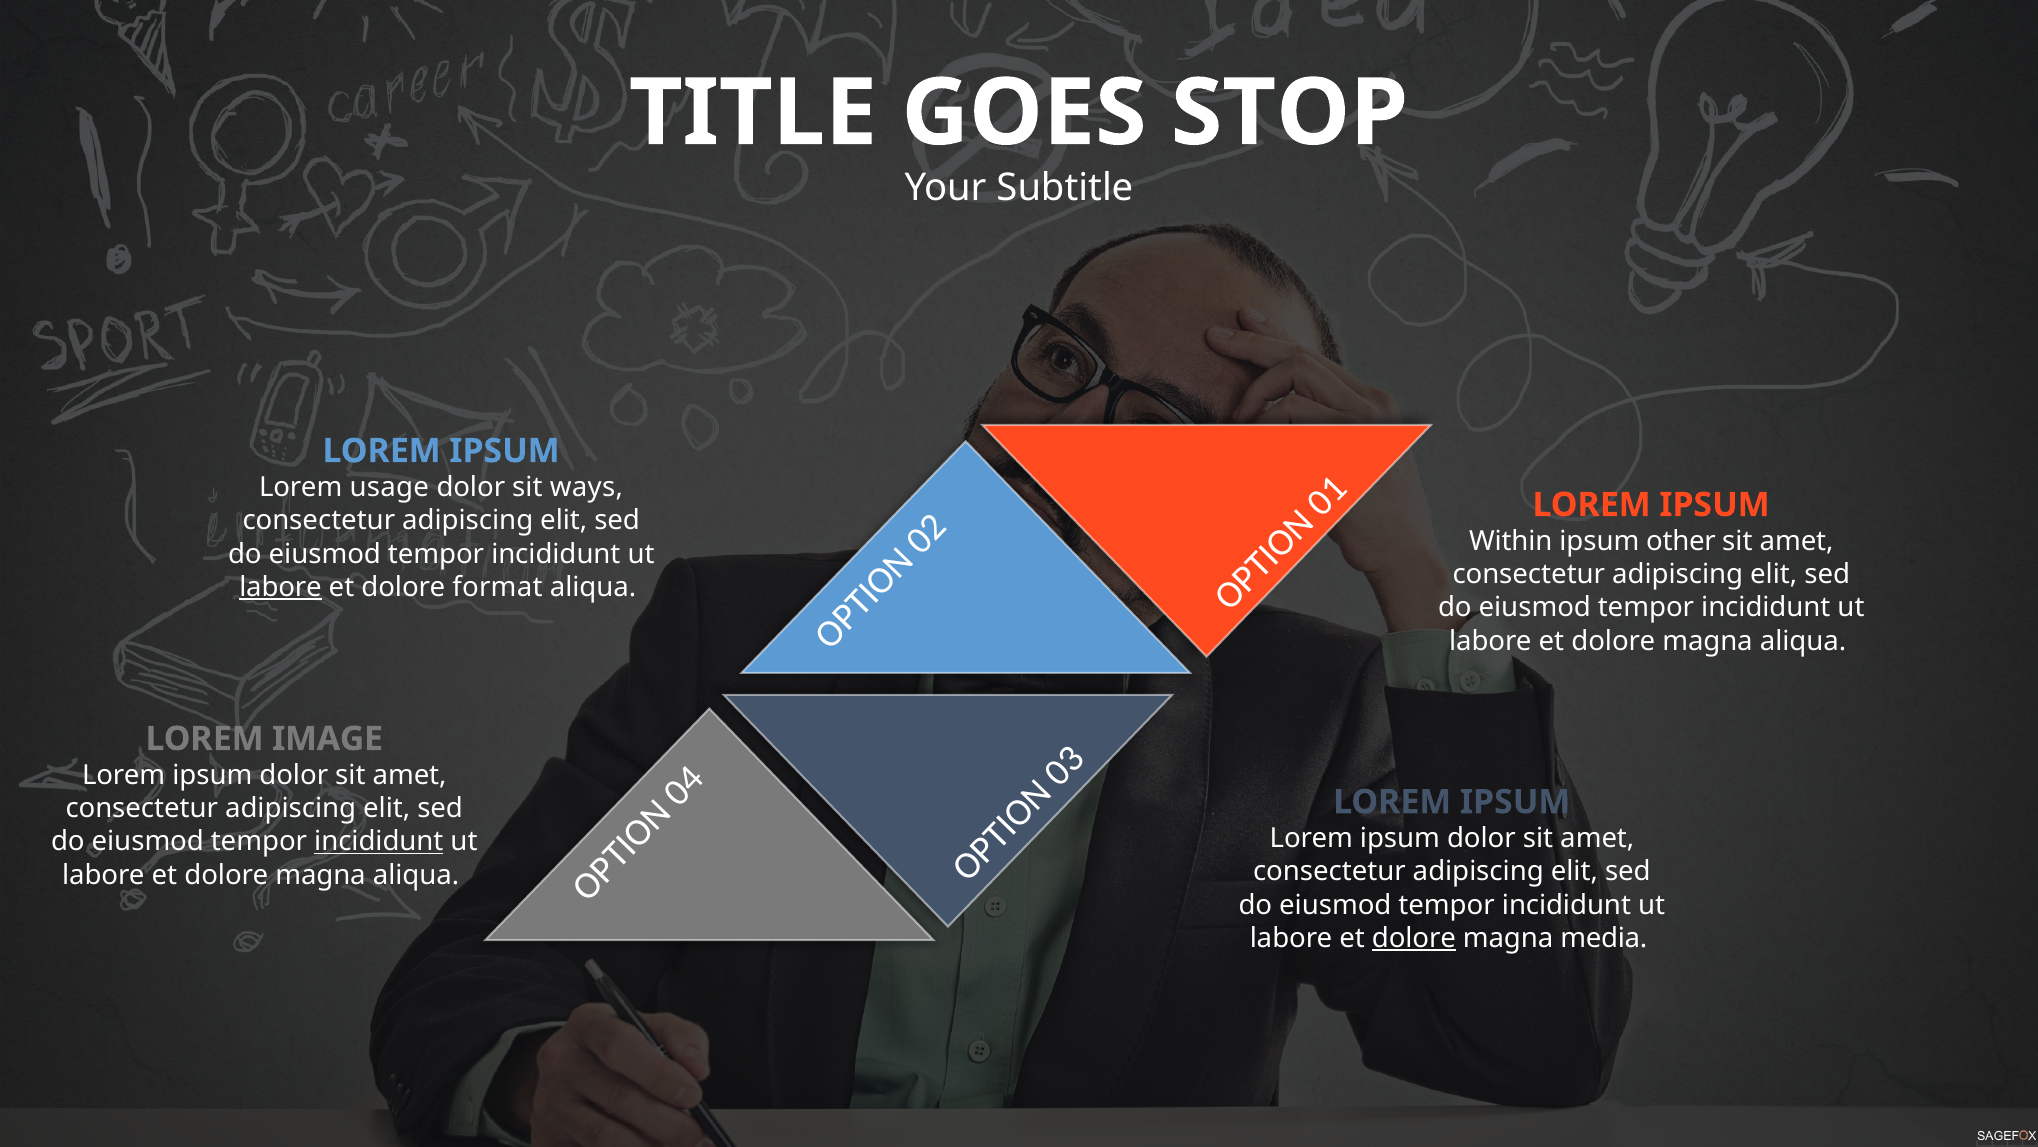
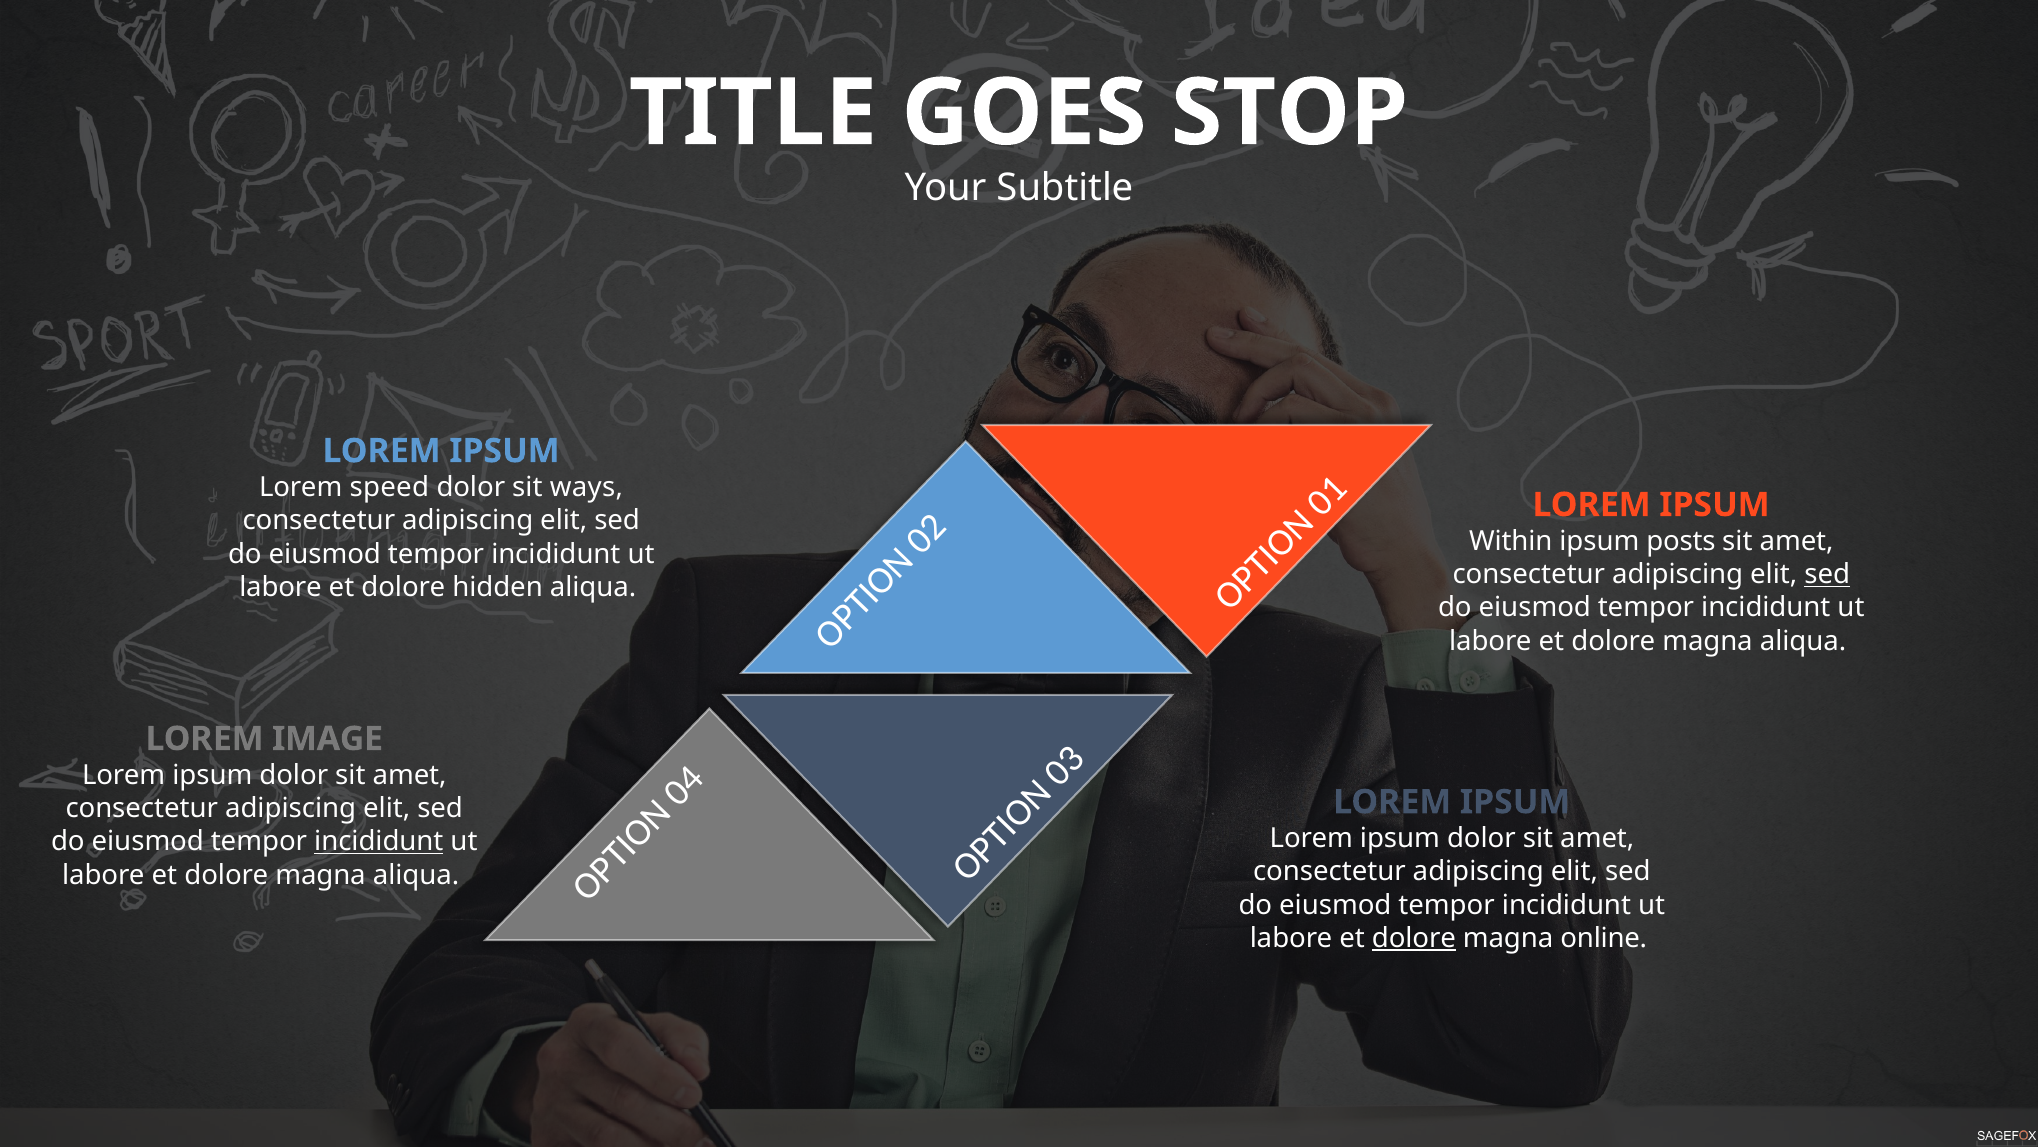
usage: usage -> speed (389, 487)
other: other -> posts (1681, 541)
sed underline: none -> present (1827, 574)
labore underline: present -> none (281, 587)
format: format -> hidden (498, 587)
media: media -> online (1604, 938)
